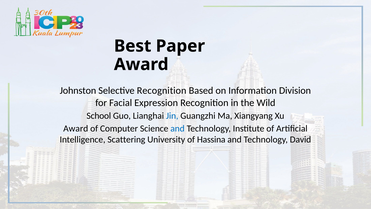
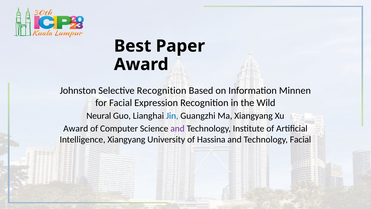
Division: Division -> Minnen (295, 91)
School: School -> Neural (99, 116)
and colour: blue -> purple (178, 128)
Intelligence Scattering: Scattering -> Xiangyang (126, 139)
Technology David: David -> Facial (300, 139)
